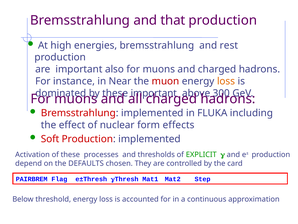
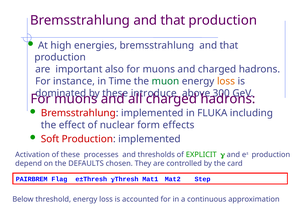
energies bremsstrahlung and rest: rest -> that (229, 45)
Near: Near -> Time (120, 81)
muon colour: red -> green (166, 81)
important: important -> introduce (154, 93)
